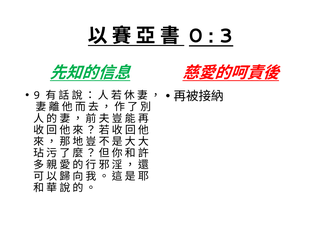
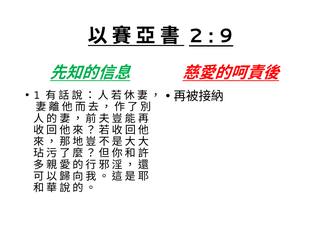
0: 0 -> 2 (196, 36)
3: 3 -> 9 (226, 36)
9: 9 -> 1 (37, 95)
